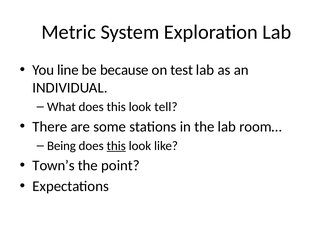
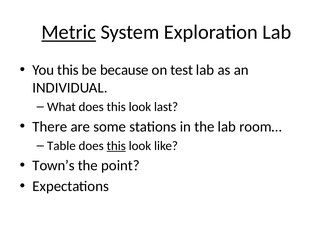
Metric underline: none -> present (69, 32)
You line: line -> this (68, 70)
tell: tell -> last (166, 107)
Being: Being -> Table (61, 146)
